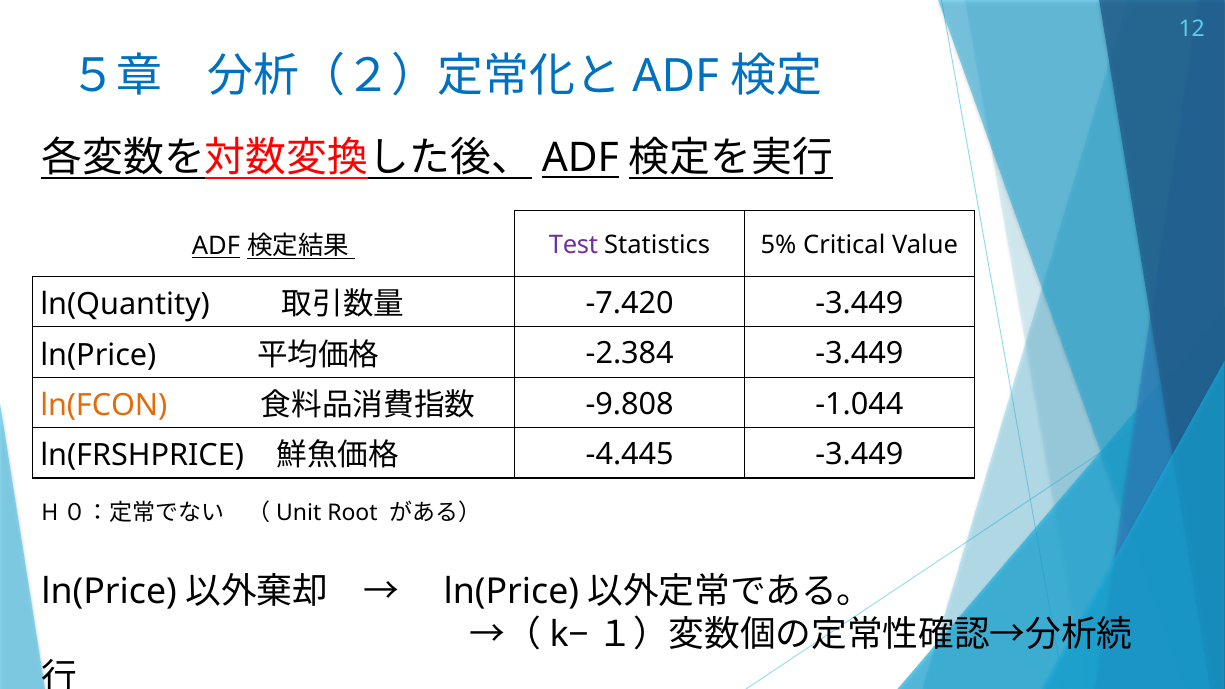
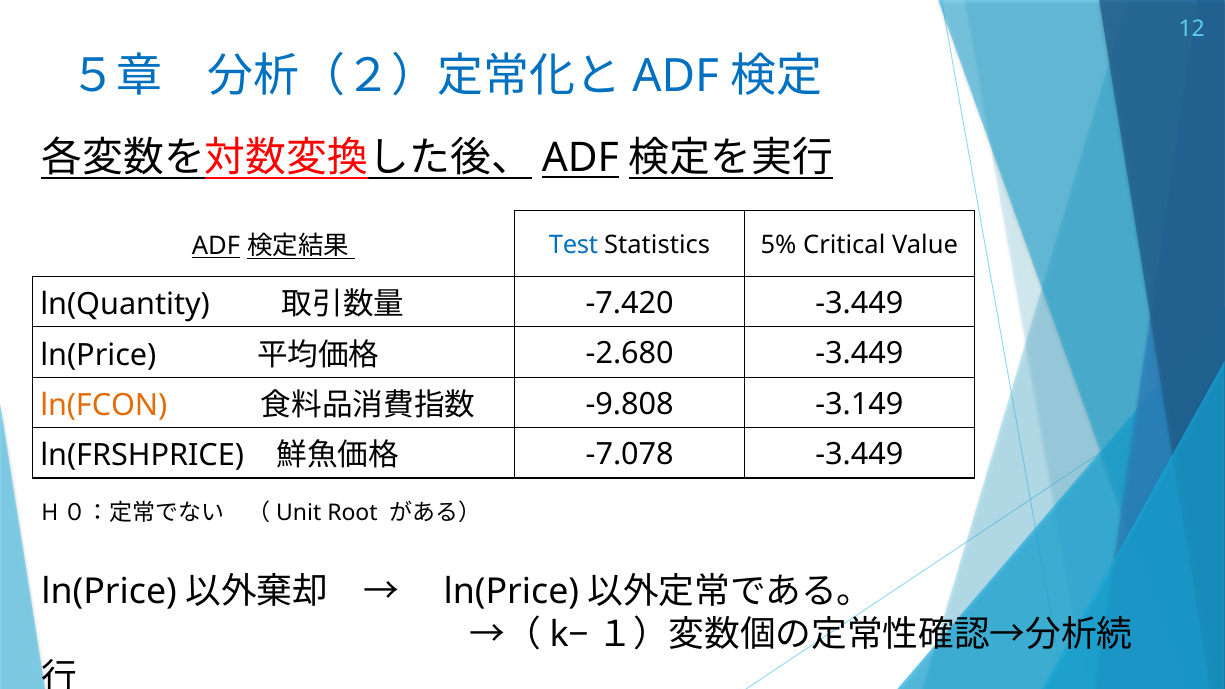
Test colour: purple -> blue (574, 245)
-2.384: -2.384 -> -2.680 (630, 354)
-1.044: -1.044 -> -3.149 (859, 404)
-4.445: -4.445 -> -7.078 (630, 455)
